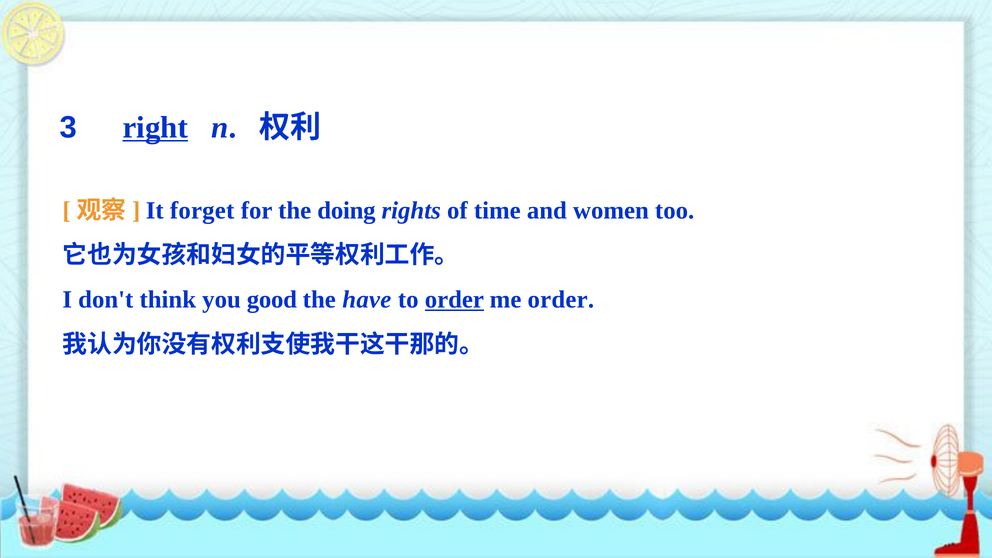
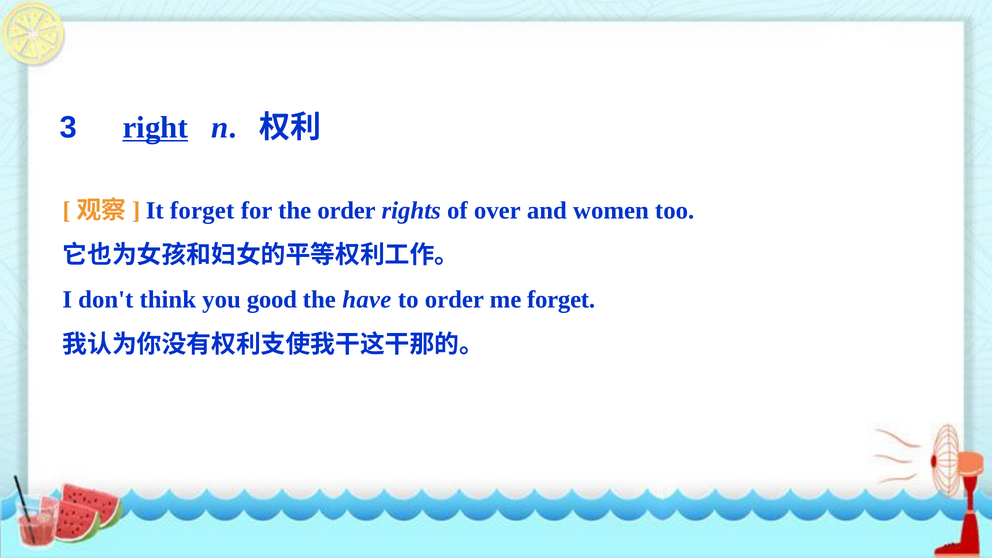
the doing: doing -> order (346, 211)
time: time -> over (497, 211)
order underline: present -> none (454, 300)
me order: order -> forget (561, 300)
